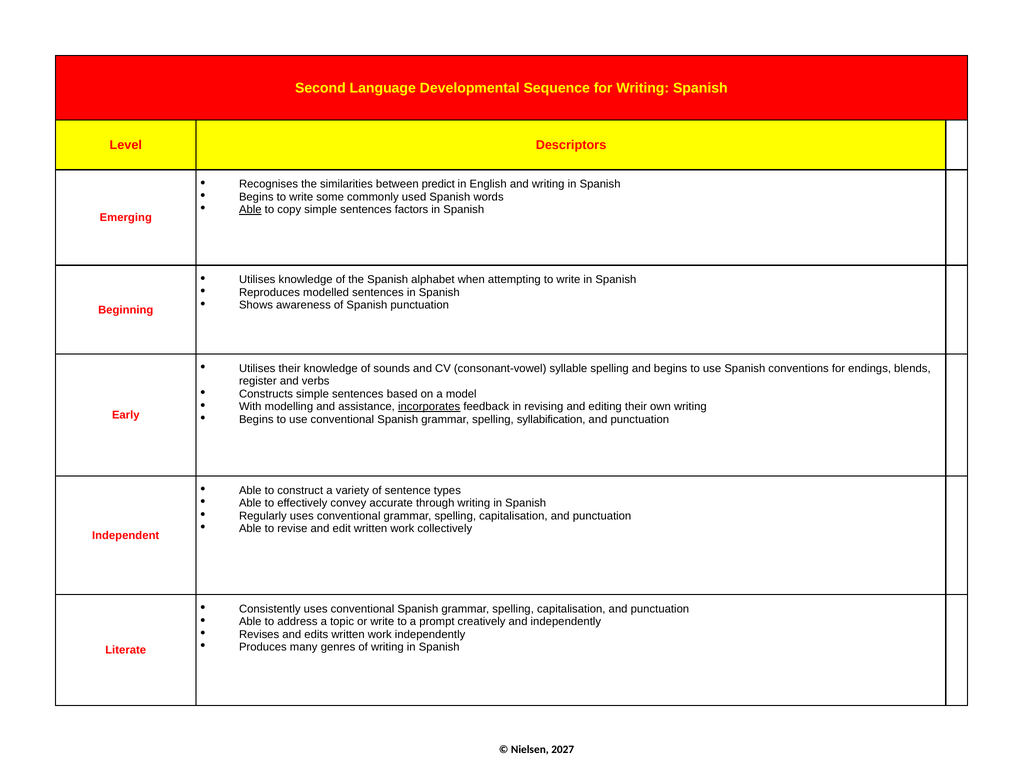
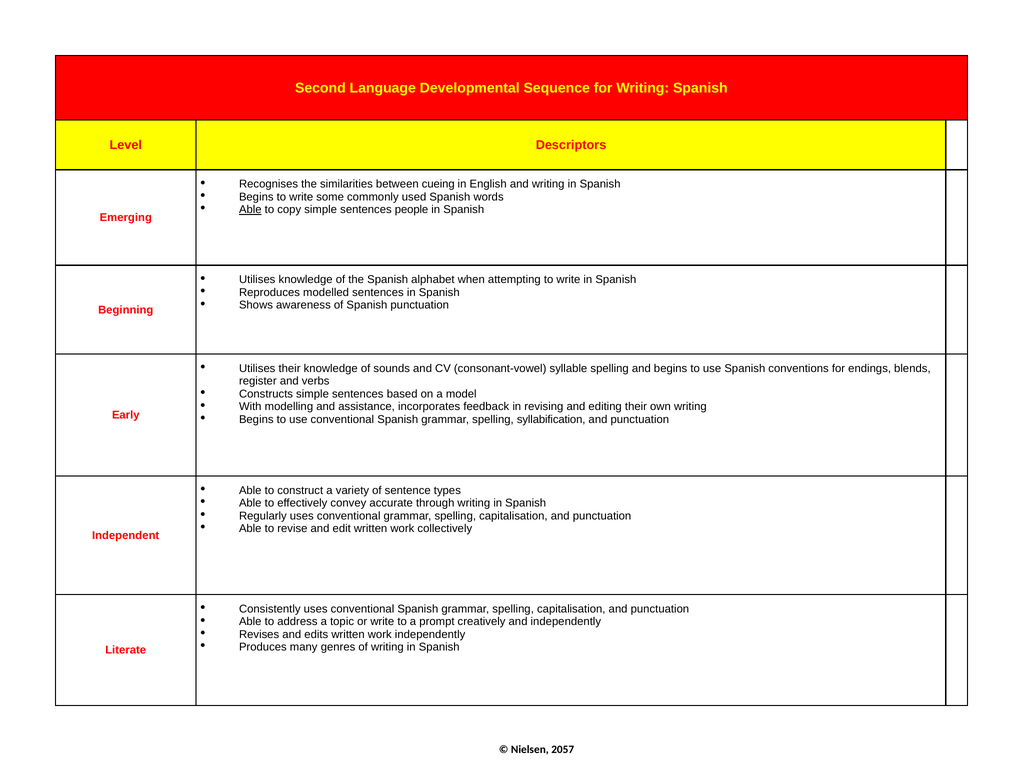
predict: predict -> cueing (438, 184)
factors: factors -> people (412, 210)
incorporates underline: present -> none (429, 407)
2027: 2027 -> 2057 (563, 750)
